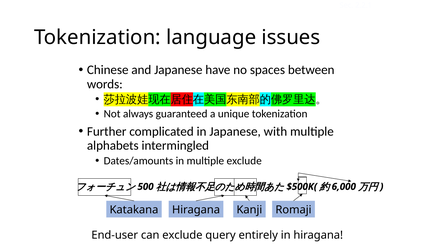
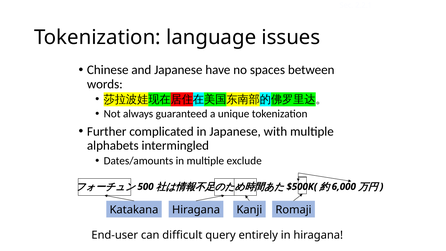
can exclude: exclude -> difficult (182, 235)
